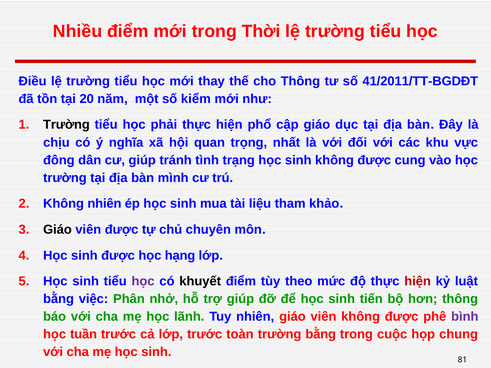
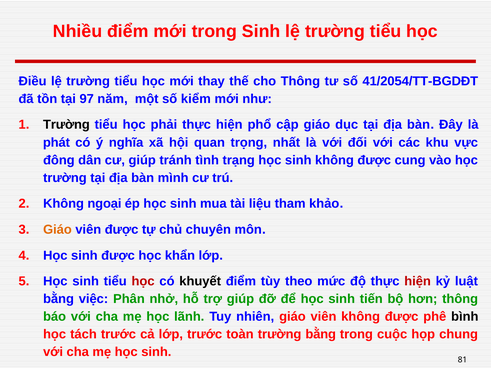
trong Thời: Thời -> Sinh (261, 31)
41/2011/TT-BGDĐT: 41/2011/TT-BGDĐT -> 41/2054/TT-BGDĐT (420, 81)
20: 20 -> 97 (87, 99)
chịu: chịu -> phát (56, 143)
Không nhiên: nhiên -> ngoại (104, 204)
Giáo colour: black -> orange (57, 230)
hạng: hạng -> khẩn (180, 256)
học colour: purple -> red (143, 281)
bình colour: purple -> black (465, 317)
tuần: tuần -> tách (83, 335)
